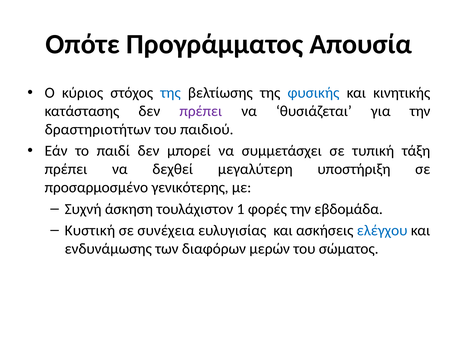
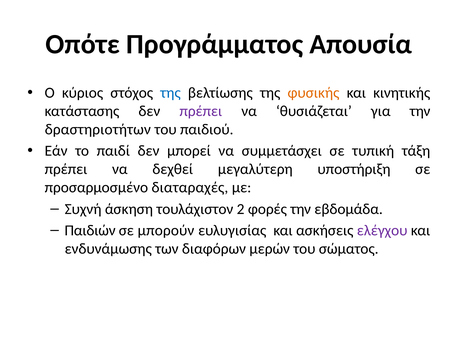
φυσικής colour: blue -> orange (313, 93)
γενικότερης: γενικότερης -> διαταραχές (190, 187)
1: 1 -> 2 (241, 209)
Κυστική: Κυστική -> Παιδιών (90, 230)
συνέχεια: συνέχεια -> μπορούν (166, 230)
ελέγχου colour: blue -> purple (382, 230)
